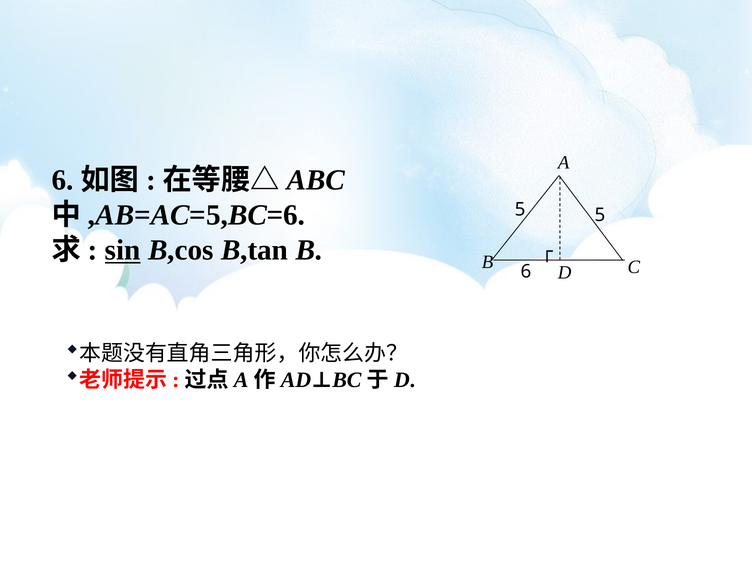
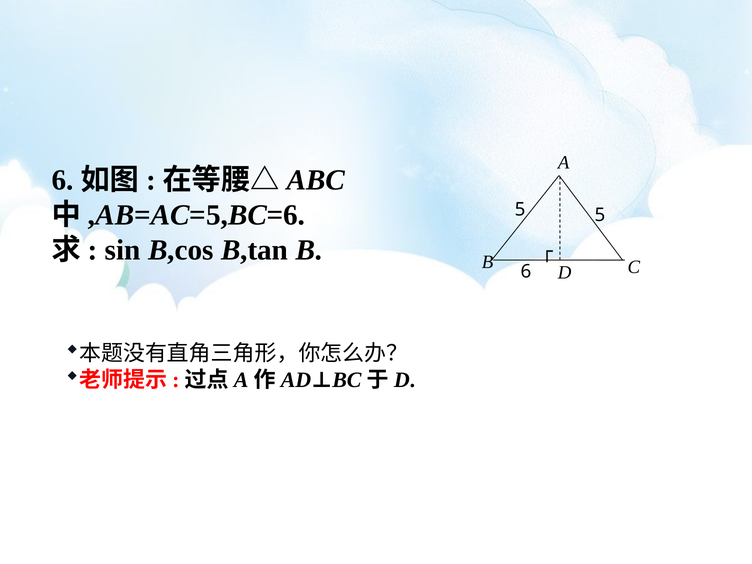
sin underline: present -> none (123, 250)
